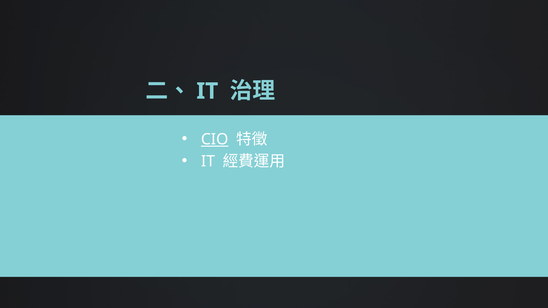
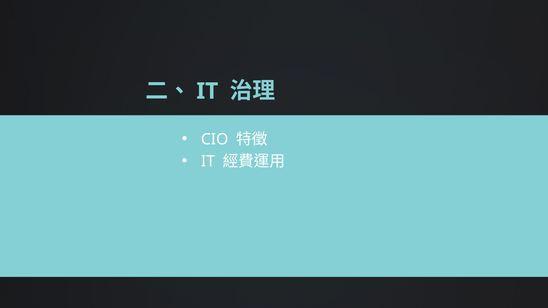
CIO underline: present -> none (215, 139)
